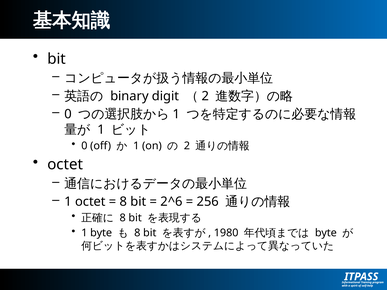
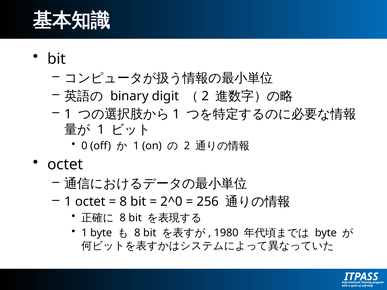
0: 0 -> 1 (68, 114)
2^6: 2^6 -> 2^0 (172, 202)
